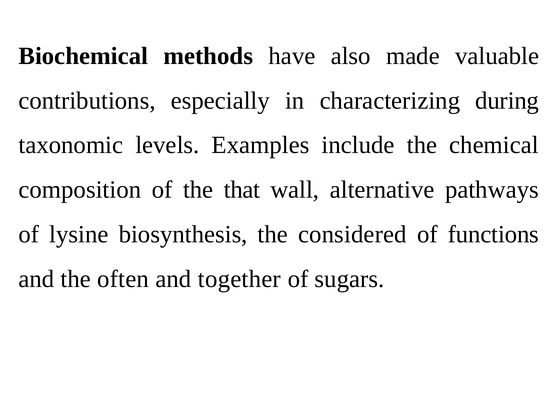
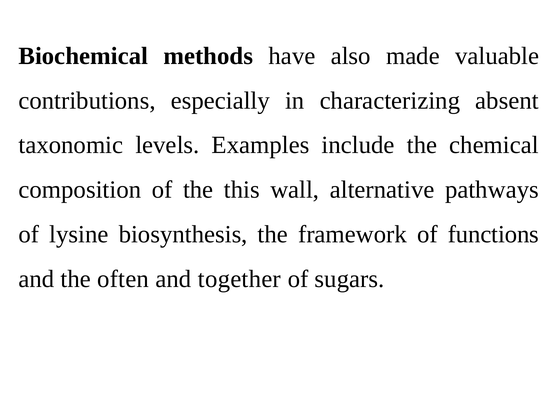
during: during -> absent (507, 101)
that: that -> this (242, 190)
considered: considered -> framework (352, 235)
